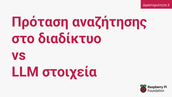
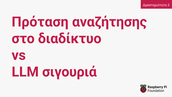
στοιχεία: στοιχεία -> σιγουριά (69, 72)
